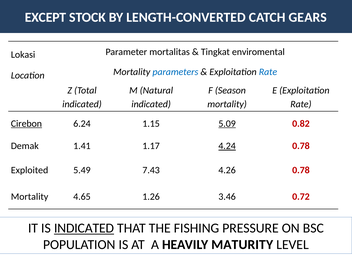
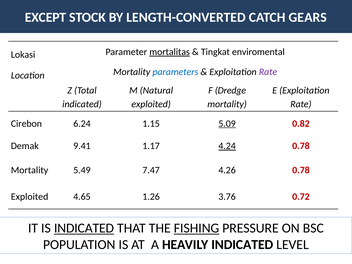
mortalitas underline: none -> present (170, 52)
Rate colour: blue -> purple (268, 72)
Season: Season -> Dredge (230, 90)
indicated: indicated -> exploited (151, 104)
Cirebon underline: present -> none (26, 124)
1.41: 1.41 -> 9.41 (82, 146)
Exploited: Exploited -> Mortality (30, 170)
7.43: 7.43 -> 7.47 (151, 170)
Mortality: Mortality -> Exploited (30, 197)
3.46: 3.46 -> 3.76 (227, 197)
FISHING underline: none -> present (197, 228)
HEAVILY MATURITY: MATURITY -> INDICATED (242, 245)
